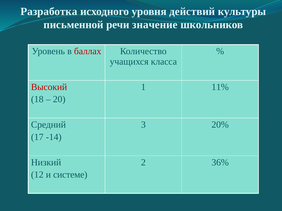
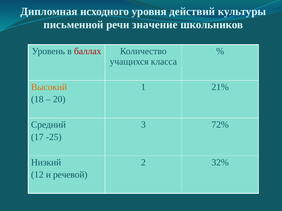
Разработка: Разработка -> Дипломная (49, 12)
Высокий colour: red -> orange (49, 87)
11%: 11% -> 21% (220, 87)
20%: 20% -> 72% (220, 125)
-14: -14 -> -25 (54, 137)
36%: 36% -> 32% (220, 163)
системе: системе -> речевой (70, 175)
